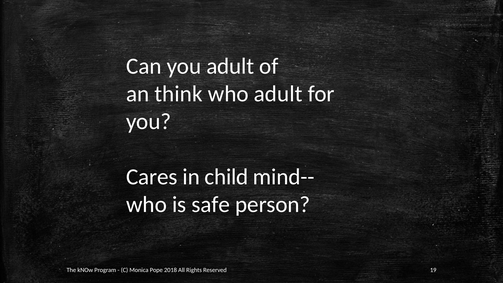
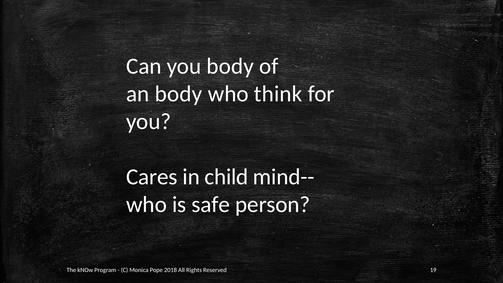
you adult: adult -> body (230, 66)
an think: think -> body (178, 94)
who adult: adult -> think (278, 94)
